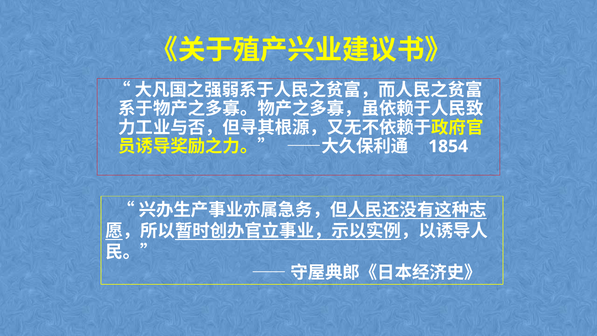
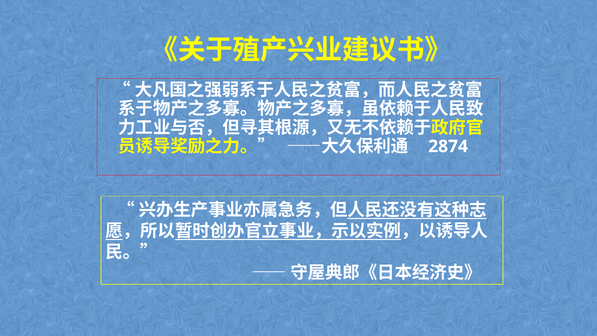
1854: 1854 -> 2874 (448, 146)
